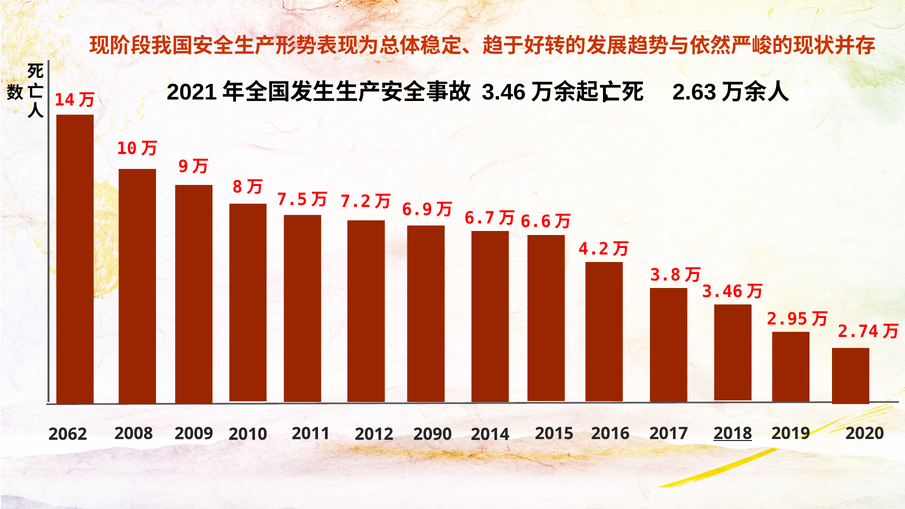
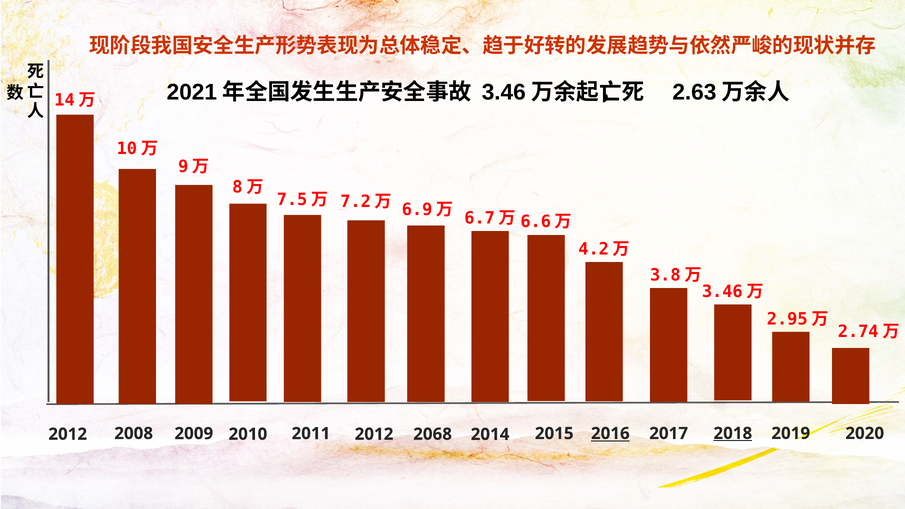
2090: 2090 -> 2068 (433, 434)
2016 underline: none -> present (610, 434)
2062: 2062 -> 2012 (68, 434)
